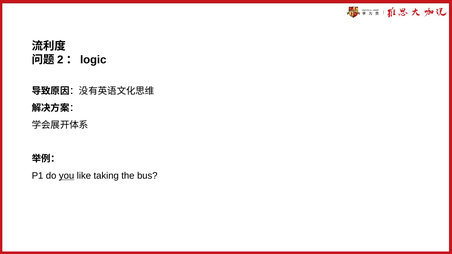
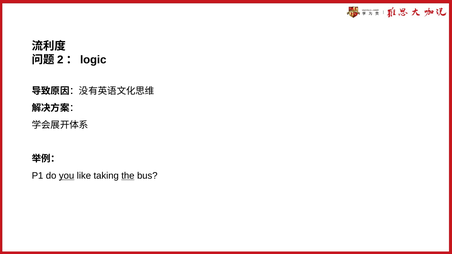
the underline: none -> present (128, 176)
